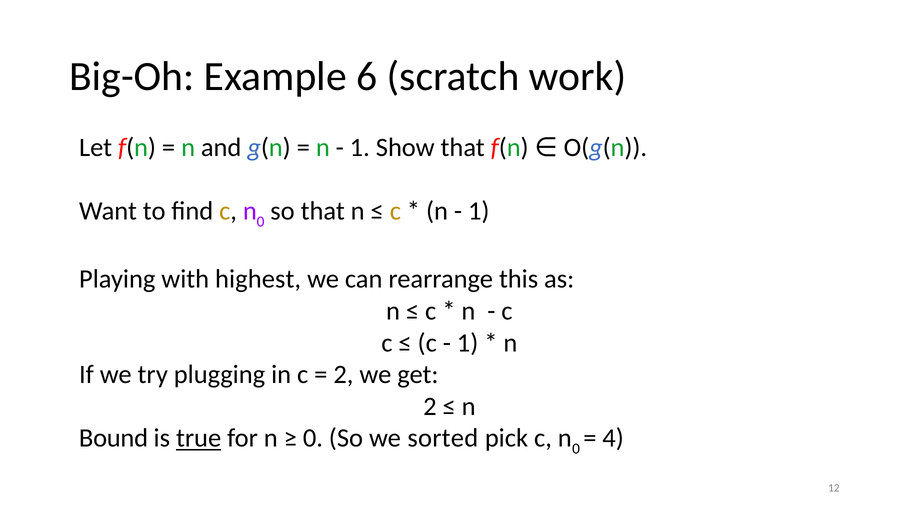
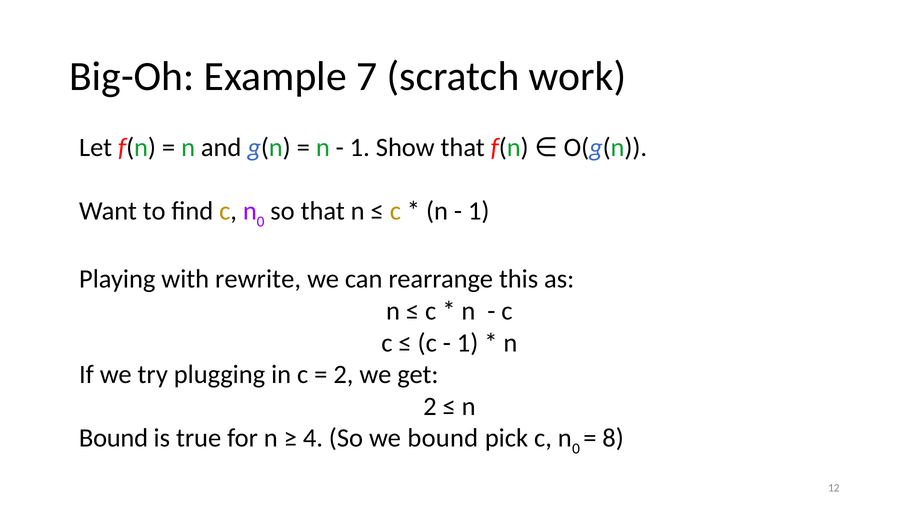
6: 6 -> 7 (367, 76)
highest: highest -> rewrite (258, 279)
true underline: present -> none (199, 439)
0: 0 -> 4 (313, 439)
we sorted: sorted -> bound (443, 439)
4: 4 -> 8 (613, 439)
